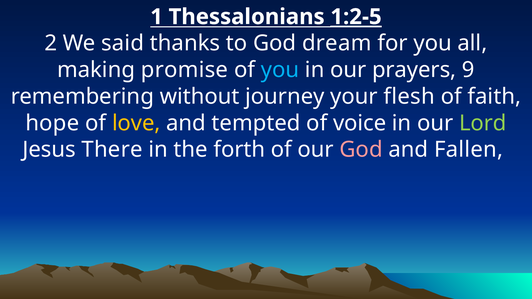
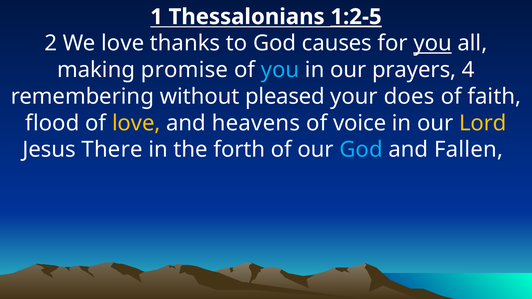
We said: said -> love (123, 43)
dream: dream -> causes (337, 43)
you underline: none -> present (433, 43)
9: 9 -> 4 (468, 70)
journey: journey -> pleased (285, 97)
flesh: flesh -> does (409, 97)
hope: hope -> flood (52, 123)
tempted: tempted -> heavens (256, 123)
Lord colour: light green -> yellow (483, 123)
God colour: pink -> light blue (361, 150)
